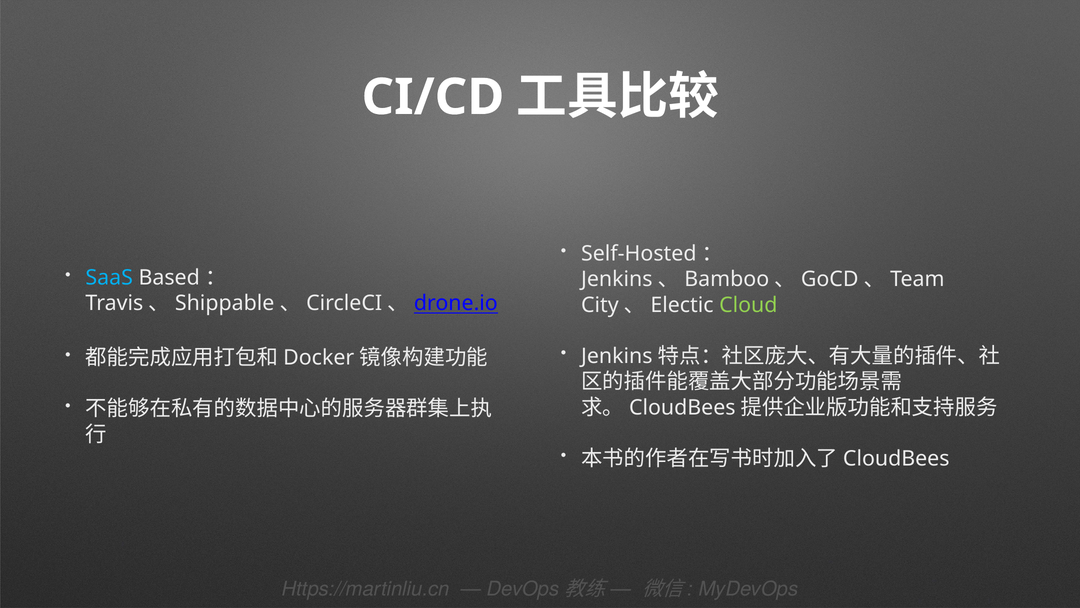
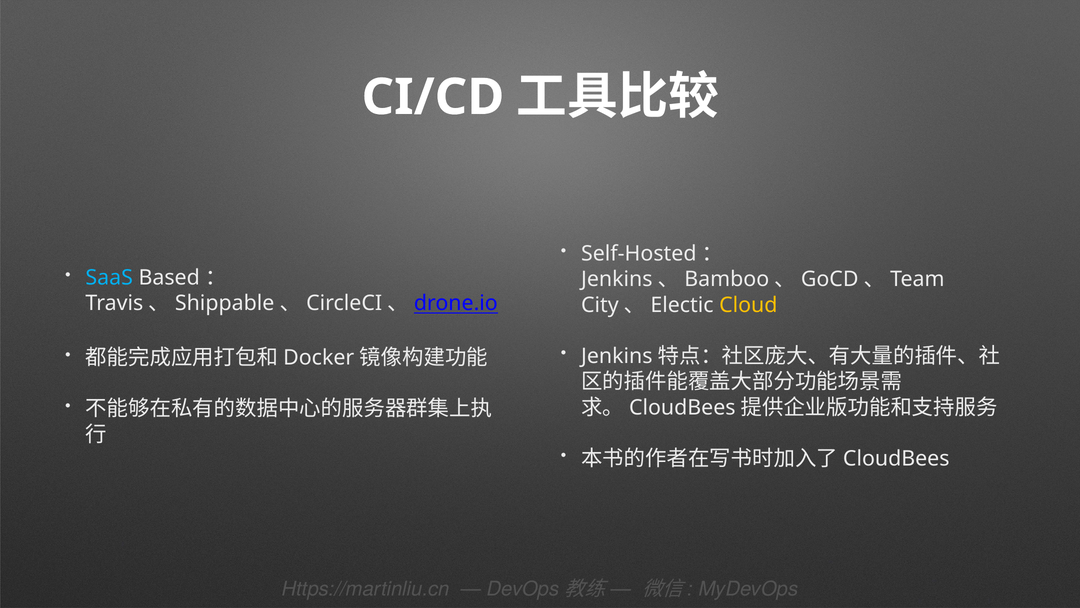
Cloud colour: light green -> yellow (748, 305)
